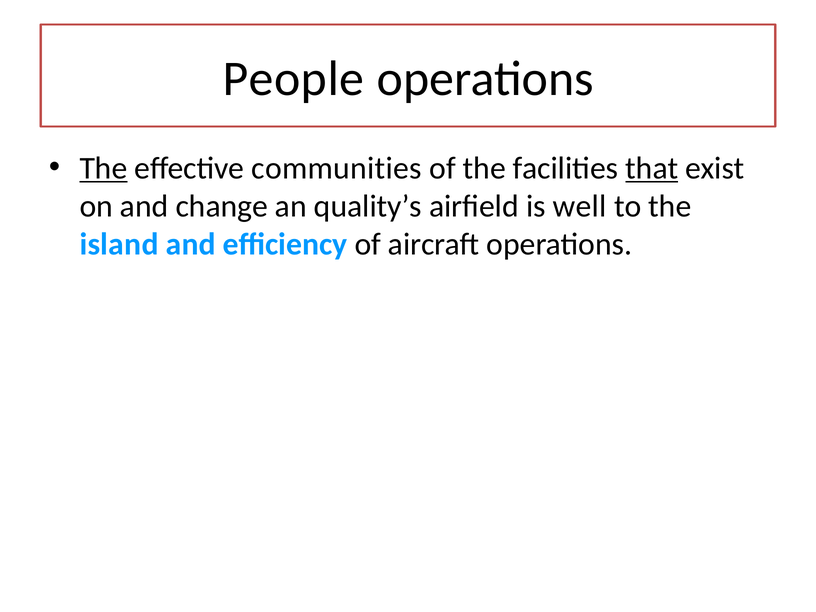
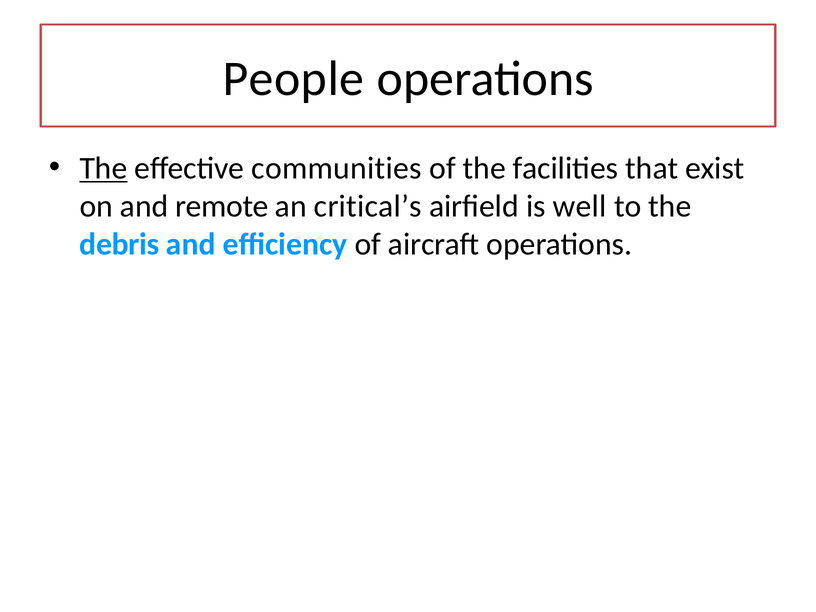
that underline: present -> none (652, 168)
change: change -> remote (222, 206)
quality’s: quality’s -> critical’s (368, 206)
island: island -> debris (119, 244)
